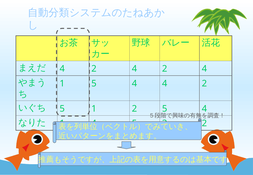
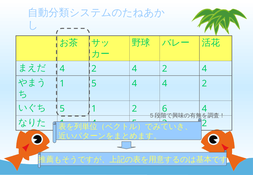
2 5: 5 -> 6 (165, 109)
